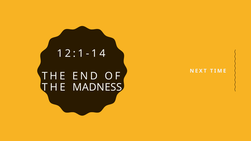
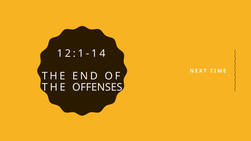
MADNESS: MADNESS -> OFFENSES (97, 87)
